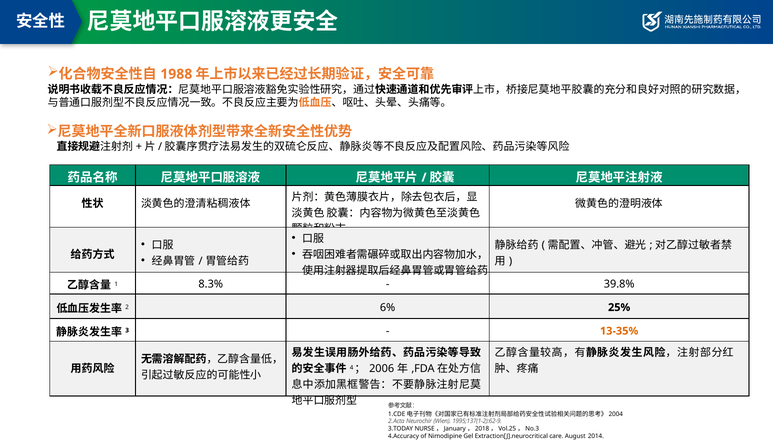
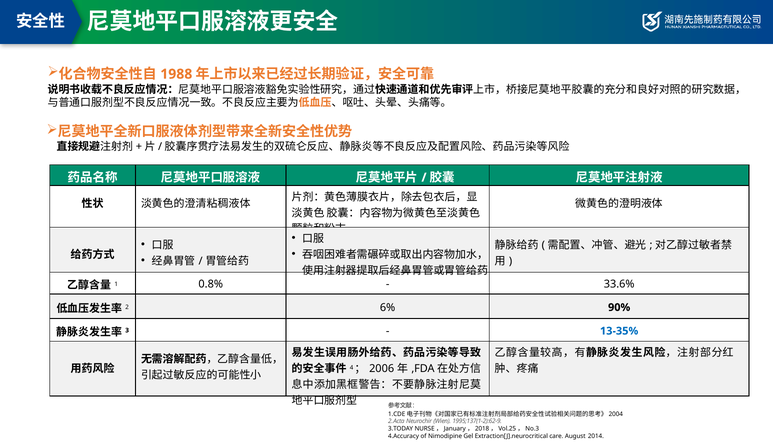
8.3%: 8.3% -> 0.8% (211, 284)
39.8%: 39.8% -> 33.6% (619, 284)
25%: 25% -> 90% (619, 307)
13-35% colour: orange -> blue (619, 331)
